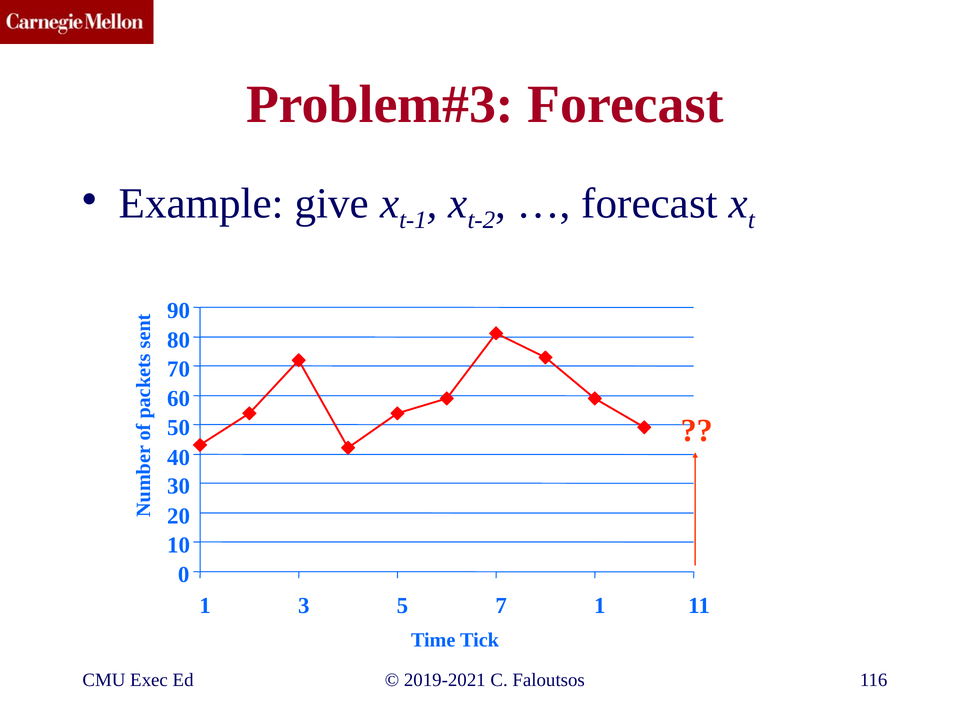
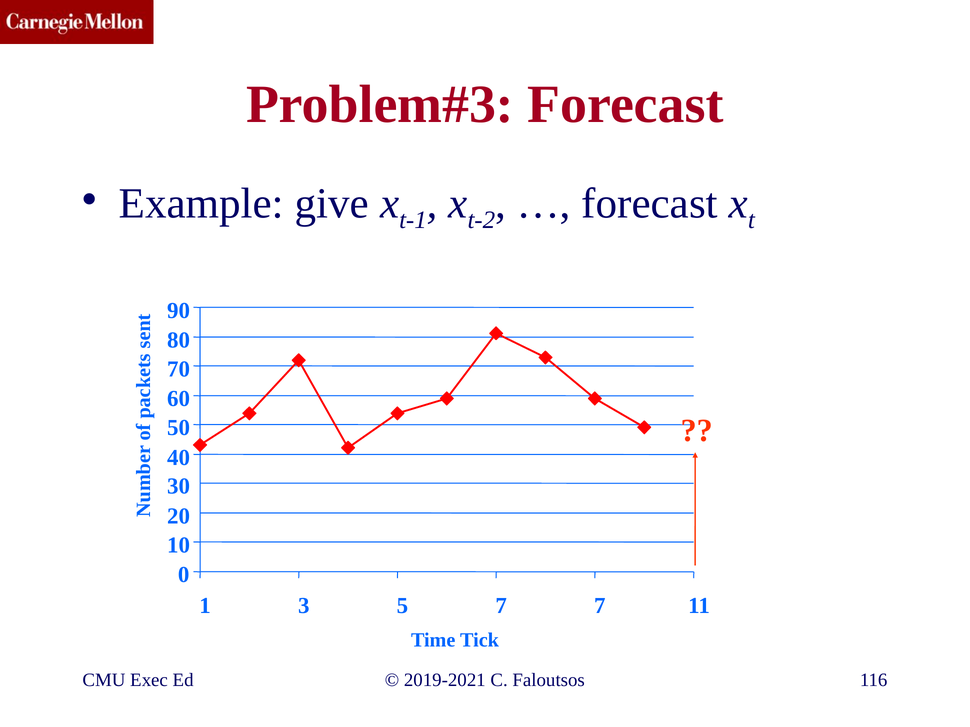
7 1: 1 -> 7 (600, 606)
